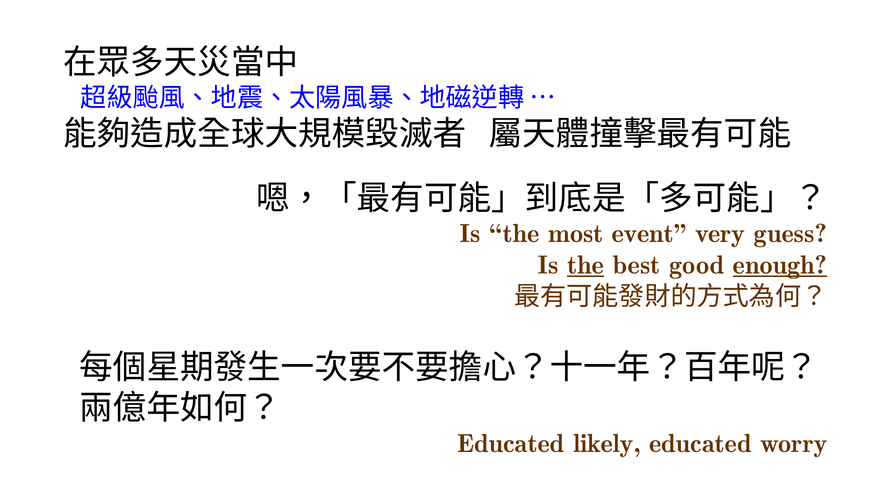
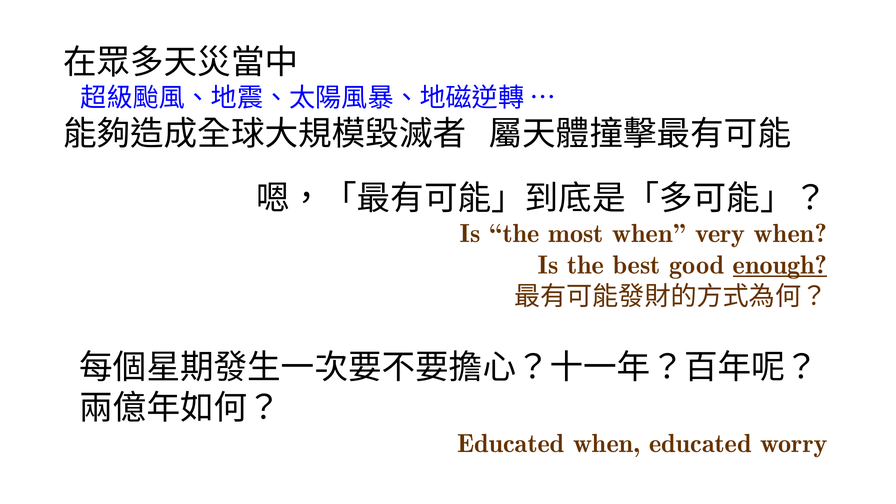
most event: event -> when (649, 234)
very guess: guess -> when (790, 234)
the underline: present -> none (586, 265)
Educated likely: likely -> when (607, 443)
